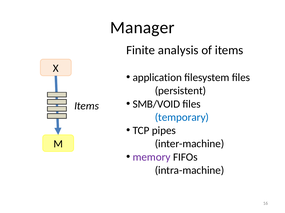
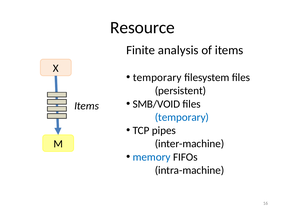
Manager: Manager -> Resource (142, 28)
application: application -> temporary (157, 78)
memory colour: purple -> blue (152, 158)
